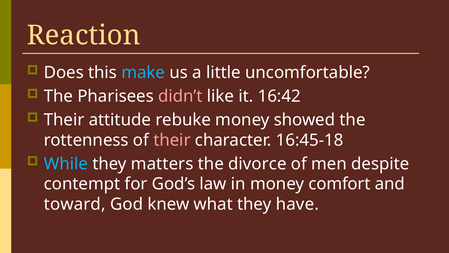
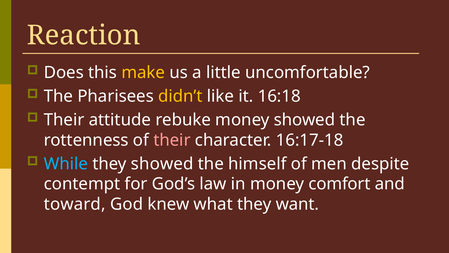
make colour: light blue -> yellow (143, 72)
didn’t colour: pink -> yellow (180, 96)
16:42: 16:42 -> 16:18 (279, 96)
16:45-18: 16:45-18 -> 16:17-18 (310, 140)
they matters: matters -> showed (162, 163)
divorce: divorce -> himself (257, 163)
have: have -> want (297, 204)
